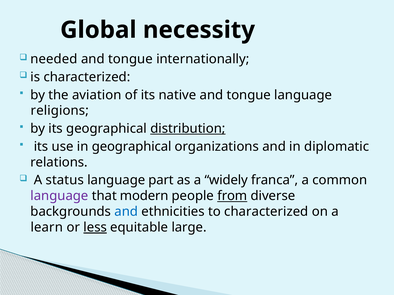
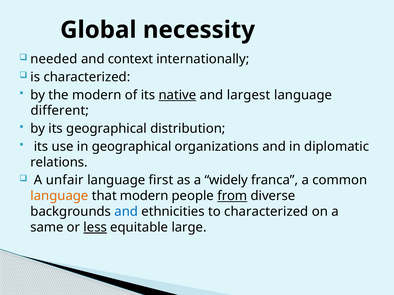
tongue: tongue -> context (130, 59)
the aviation: aviation -> modern (97, 95)
native underline: none -> present (177, 95)
tongue: tongue -> largest (249, 95)
religions: religions -> different (60, 111)
distribution underline: present -> none (188, 129)
status: status -> unfair (65, 180)
part: part -> first (161, 180)
language colour: purple -> orange (59, 196)
learn: learn -> same (47, 228)
